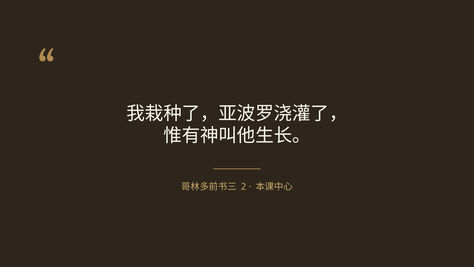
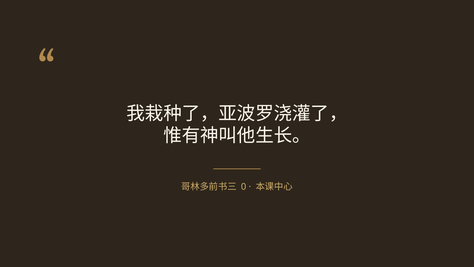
2: 2 -> 0 (244, 187)
